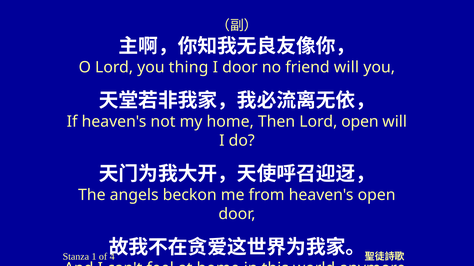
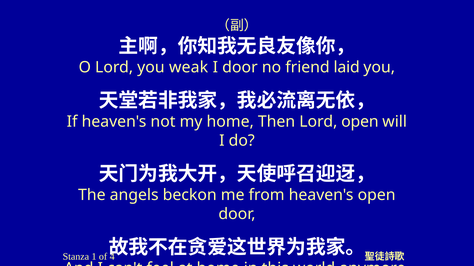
thing: thing -> weak (189, 67)
friend will: will -> laid (347, 67)
